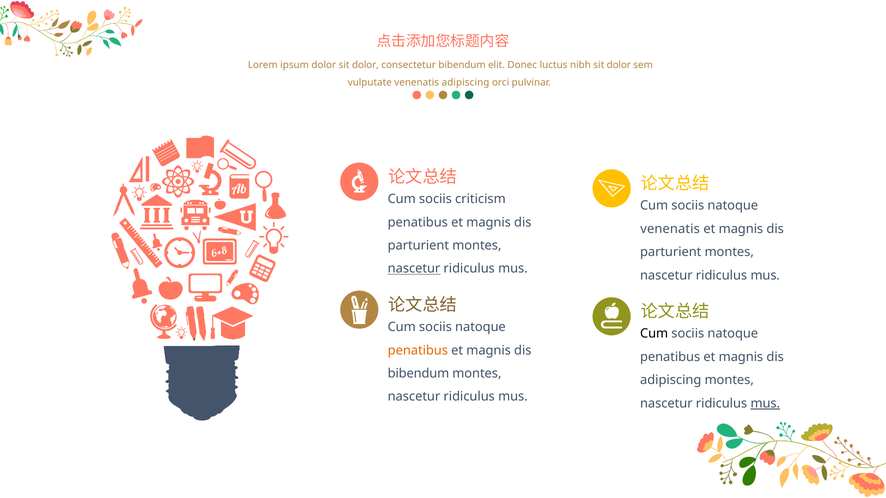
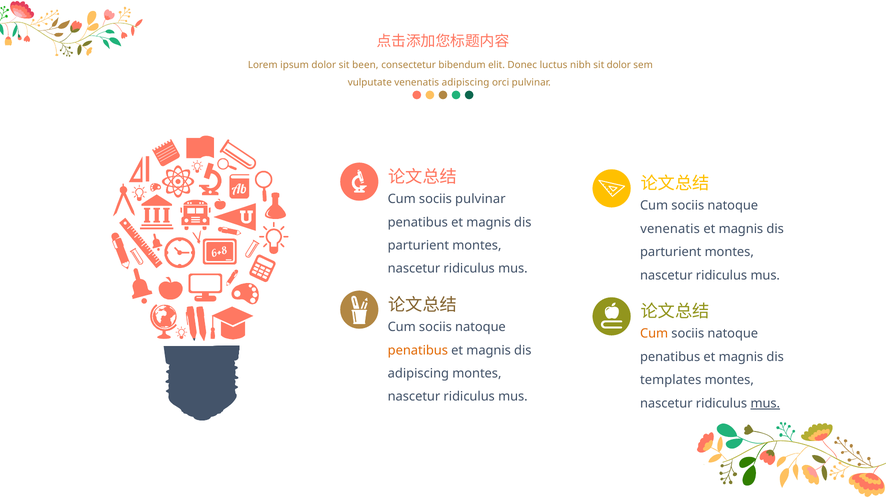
dolor sit dolor: dolor -> been (365, 65)
sociis criticism: criticism -> pulvinar (480, 199)
nascetur underline: present -> none (414, 269)
Cum colour: black -> orange (654, 334)
bibendum: bibendum -> adipiscing (418, 374)
adipiscing: adipiscing -> templates (671, 380)
